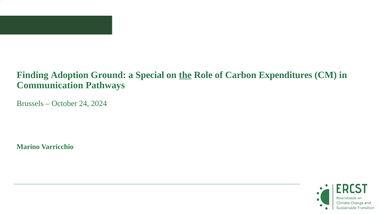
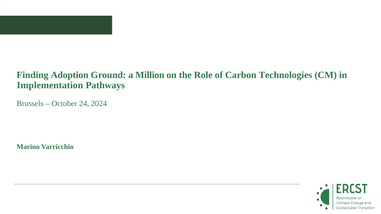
Special: Special -> Million (150, 75)
the underline: present -> none (185, 75)
Expenditures: Expenditures -> Technologies (285, 75)
Communication: Communication -> Implementation (50, 85)
